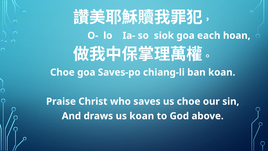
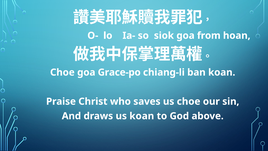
each: each -> from (209, 36)
Saves-po: Saves-po -> Grace-po (119, 72)
